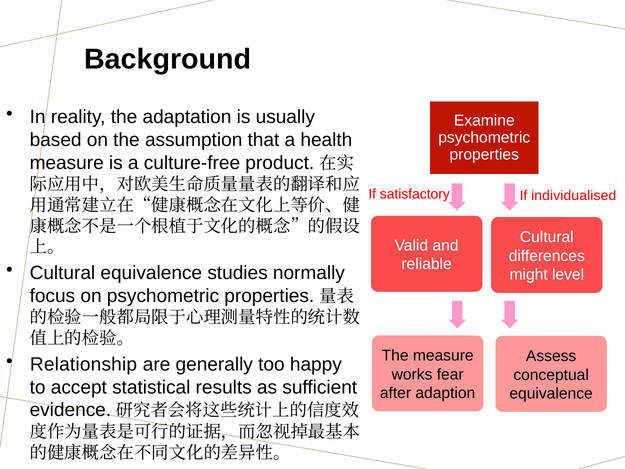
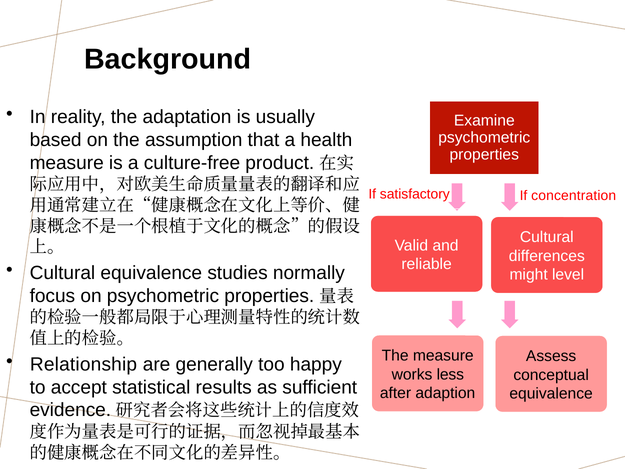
individualised: individualised -> concentration (574, 196)
fear: fear -> less (450, 374)
